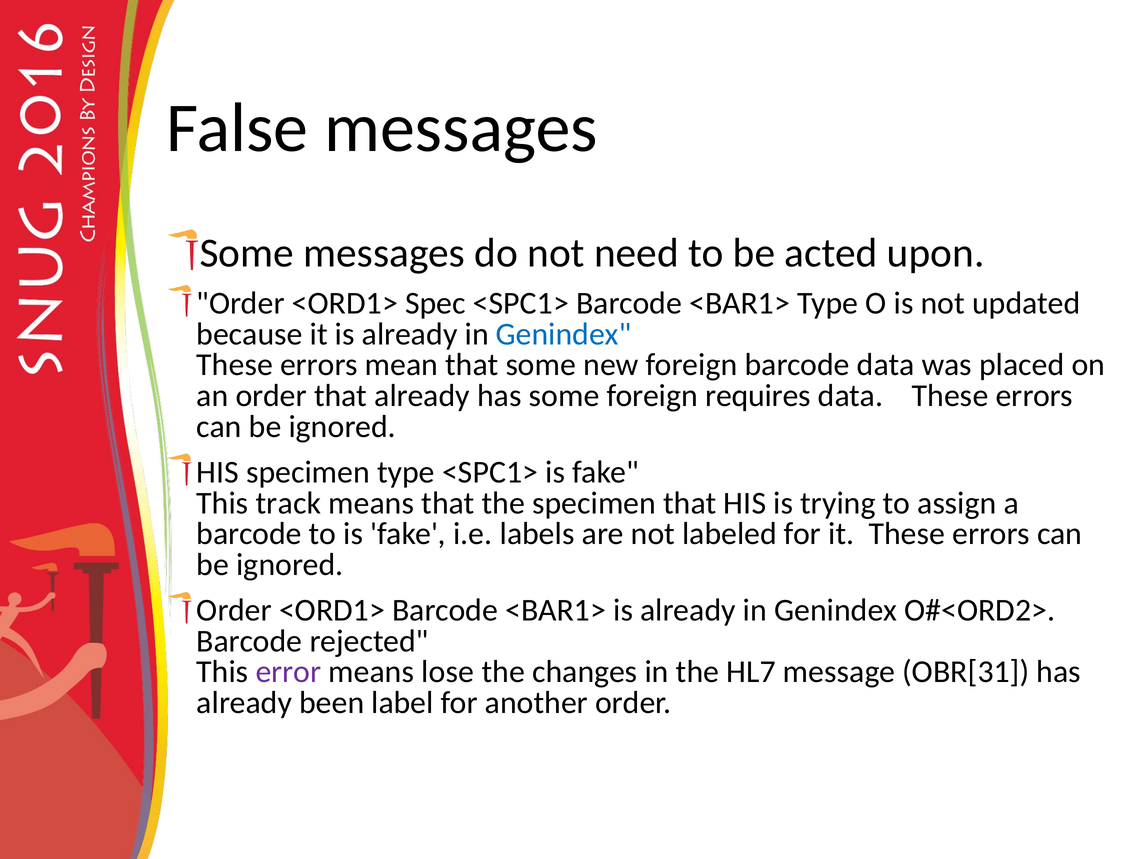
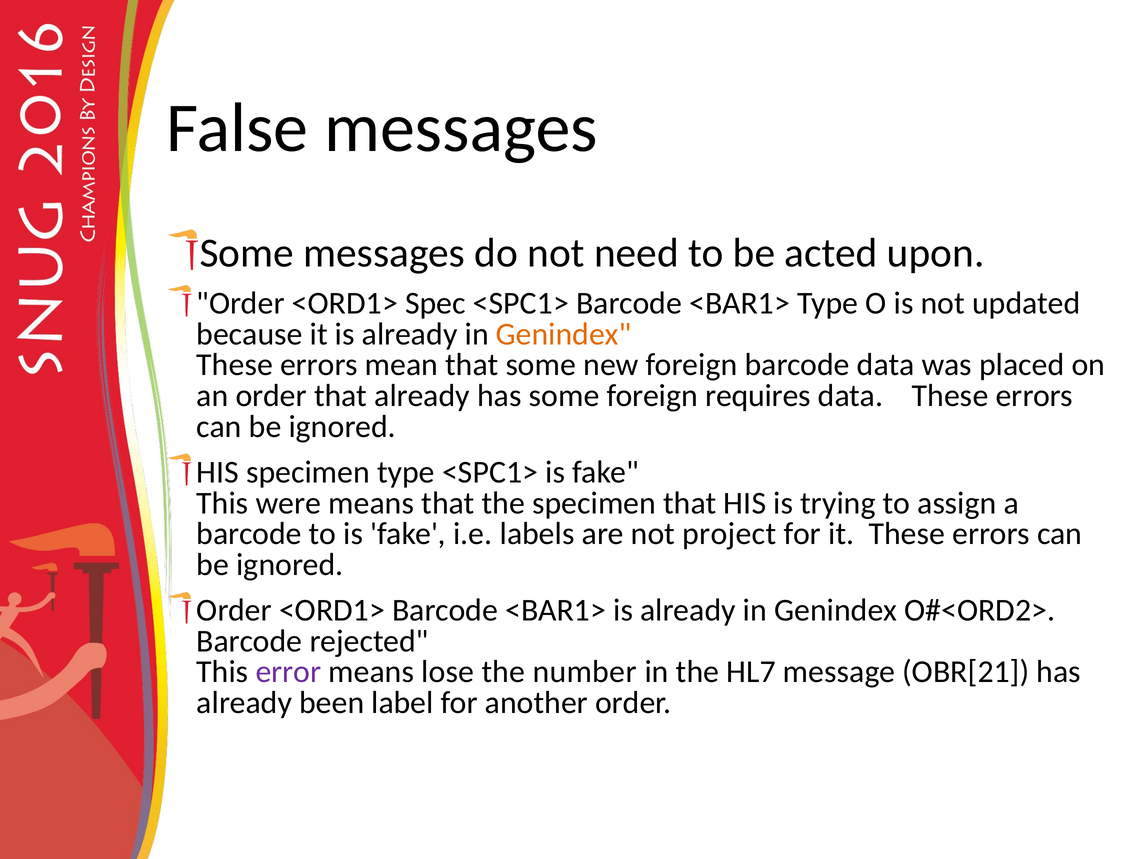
Genindex colour: blue -> orange (564, 334)
track: track -> were (288, 503)
labeled: labeled -> project (729, 534)
changes: changes -> number (585, 672)
OBR[31: OBR[31 -> OBR[21 (966, 672)
